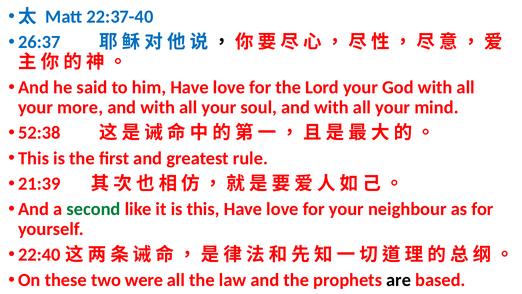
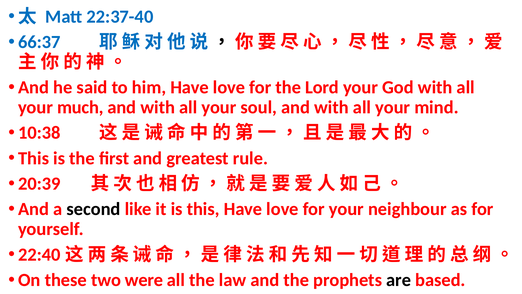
26:37: 26:37 -> 66:37 (39, 42)
more: more -> much (80, 107)
52:38: 52:38 -> 10:38 (39, 133)
21:39: 21:39 -> 20:39 (39, 183)
second colour: green -> black (94, 209)
